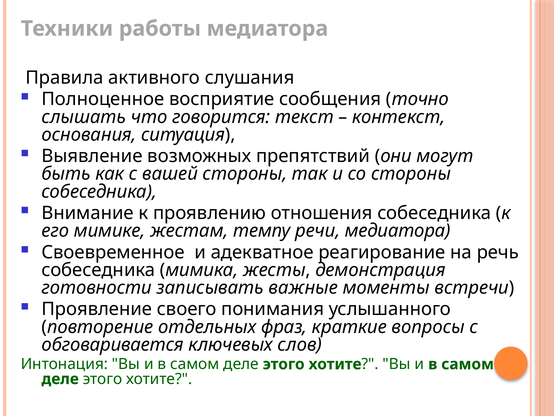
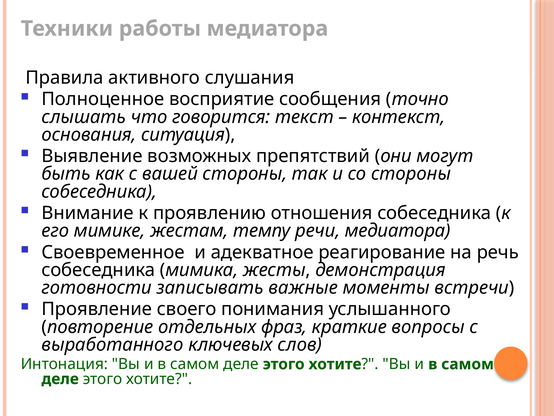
обговаривается: обговаривается -> выработанного (112, 344)
